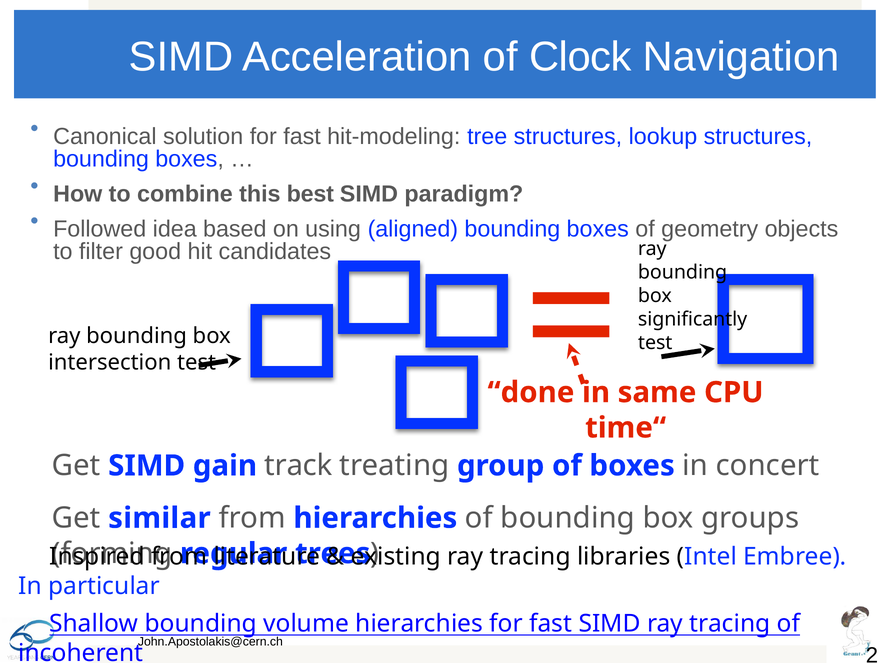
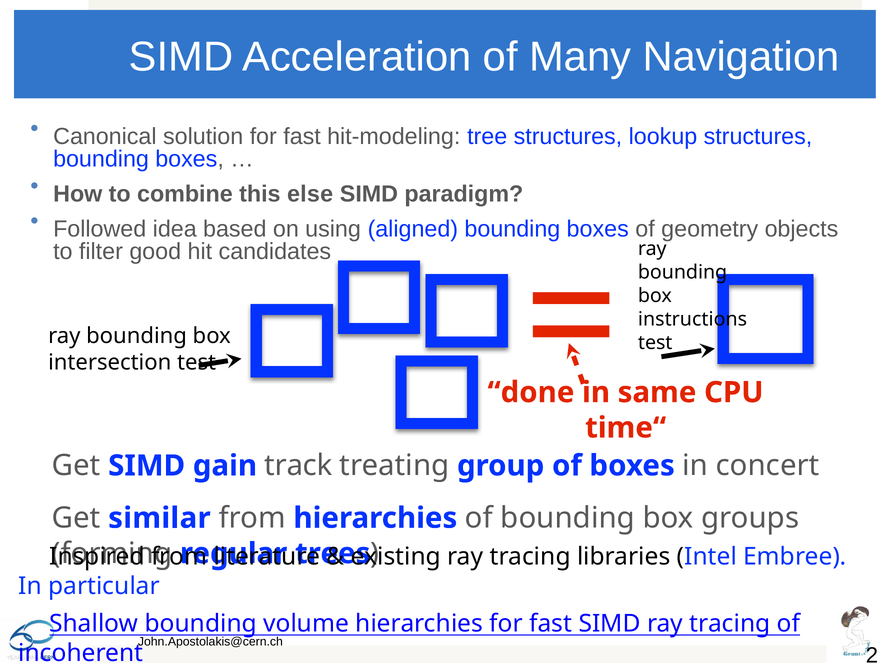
Clock: Clock -> Many (580, 57)
best: best -> else (310, 194)
significantly: significantly -> instructions (693, 319)
